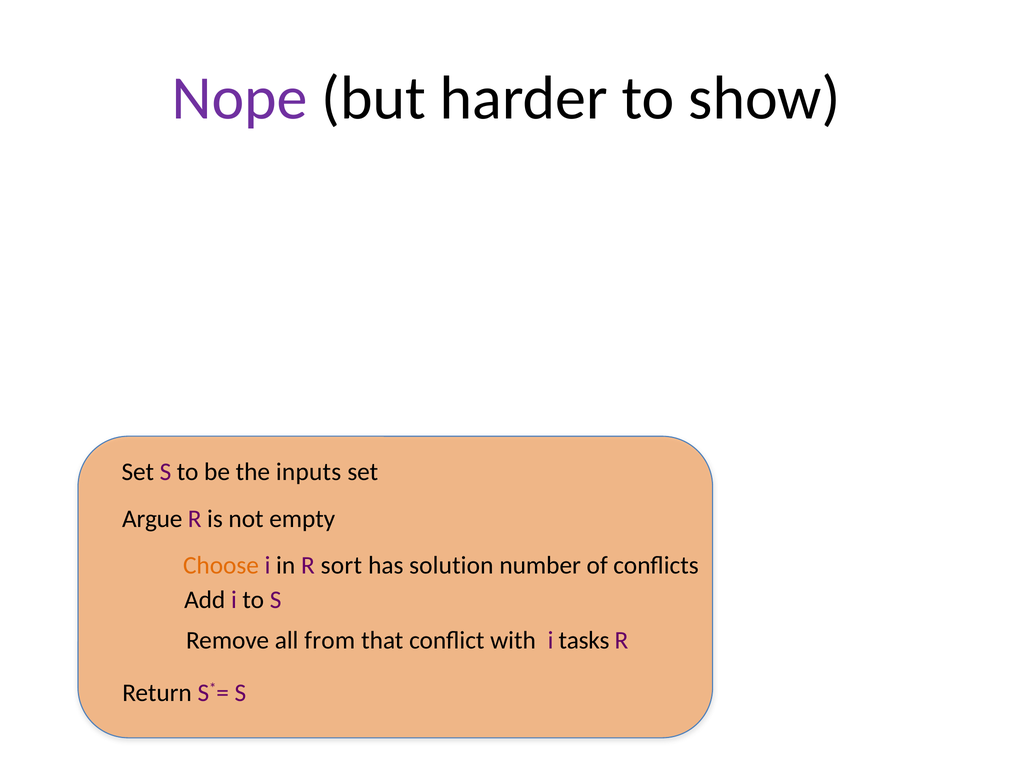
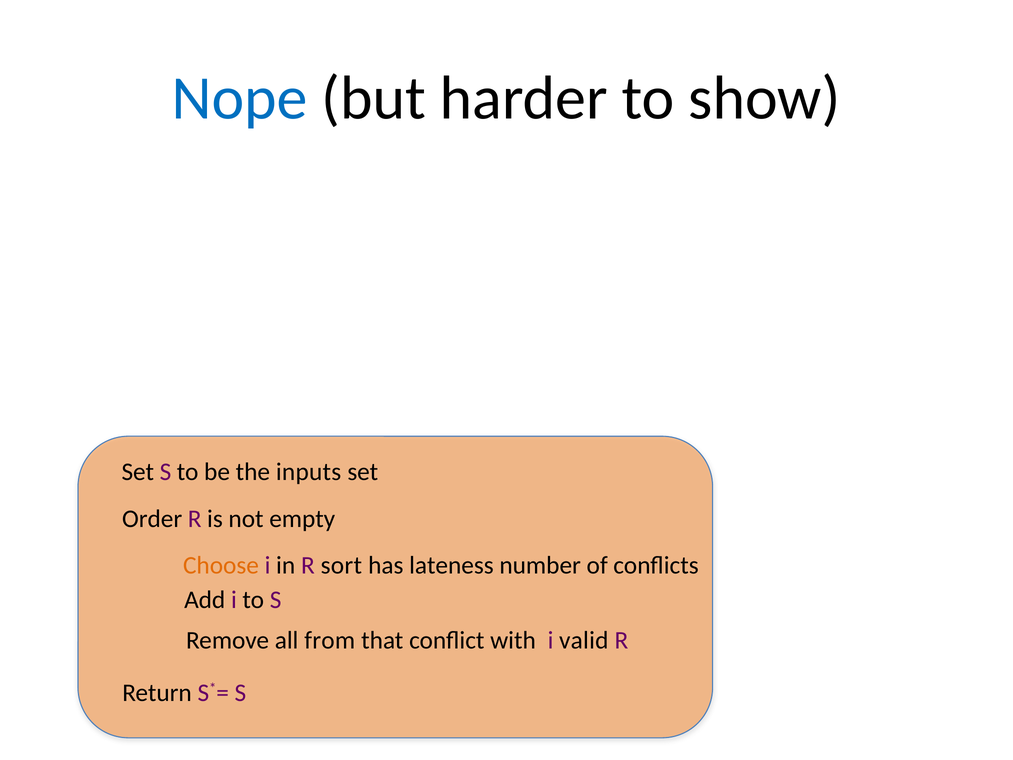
Nope colour: purple -> blue (240, 98)
Argue: Argue -> Order (152, 519)
solution: solution -> lateness (451, 565)
tasks: tasks -> valid (584, 640)
